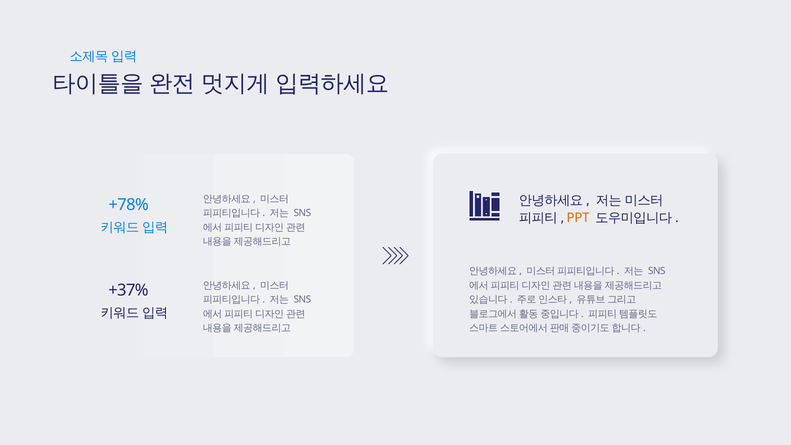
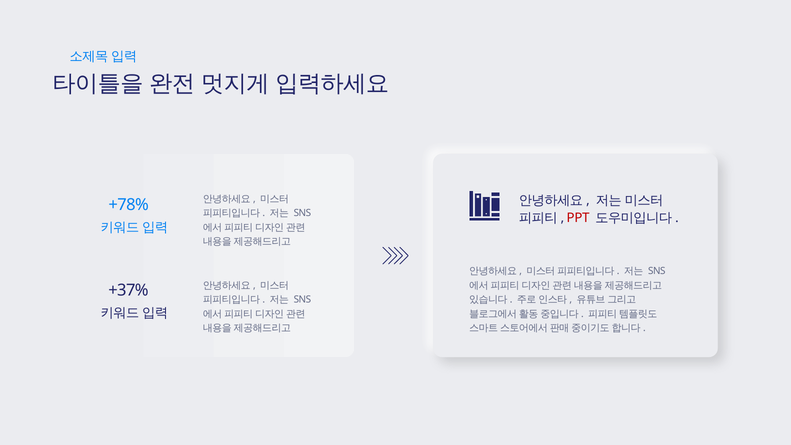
PPT colour: orange -> red (578, 218)
